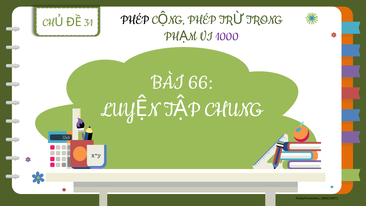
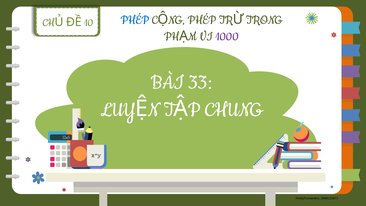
31: 31 -> 10 (89, 22)
PHÉP colour: black -> blue (135, 19)
66: 66 -> 33 (200, 81)
